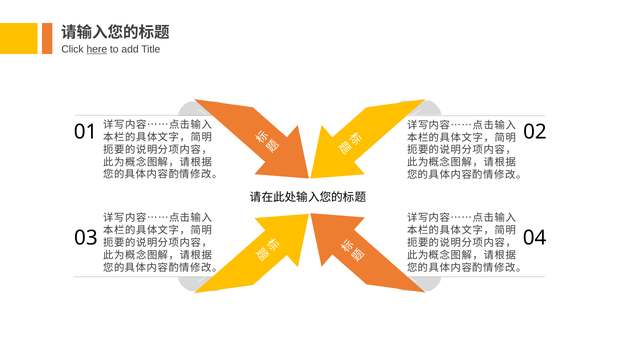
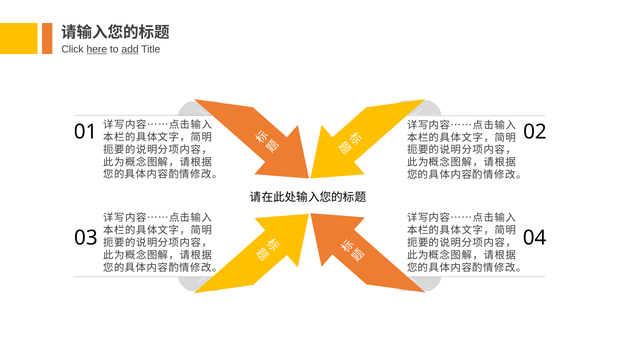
add underline: none -> present (130, 49)
